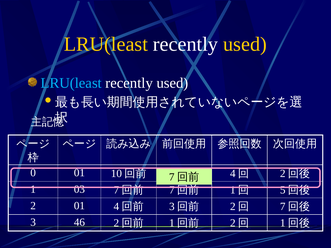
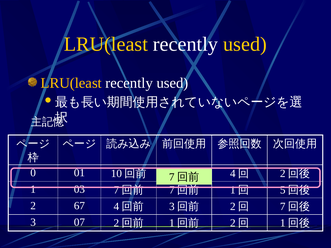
LRU(least colour: light blue -> yellow (71, 83)
2 01: 01 -> 67 (79, 206)
46: 46 -> 07 (79, 222)
